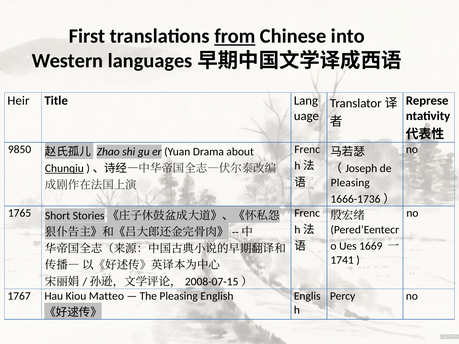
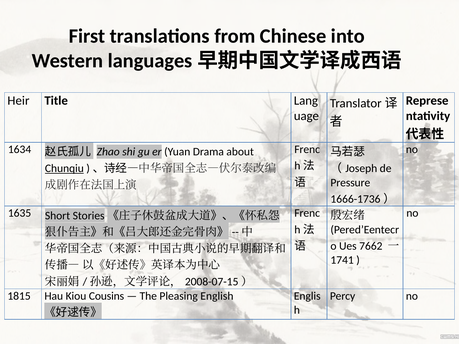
from underline: present -> none (235, 36)
9850: 9850 -> 1634 (20, 150)
Pleasing: Pleasing -> Pressure (350, 183)
1765: 1765 -> 1635 (20, 213)
1669: 1669 -> 7662 (371, 246)
1767: 1767 -> 1815 (19, 296)
Matteo: Matteo -> Cousins (107, 296)
